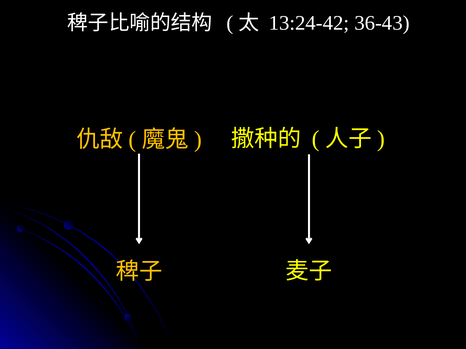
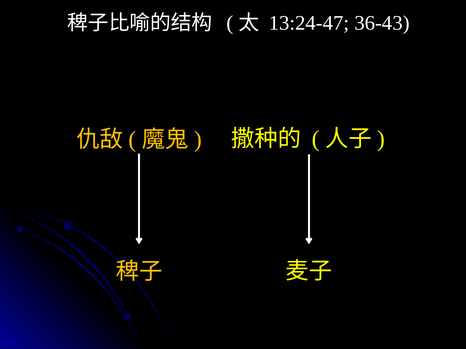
13:24-42: 13:24-42 -> 13:24-47 (309, 23)
